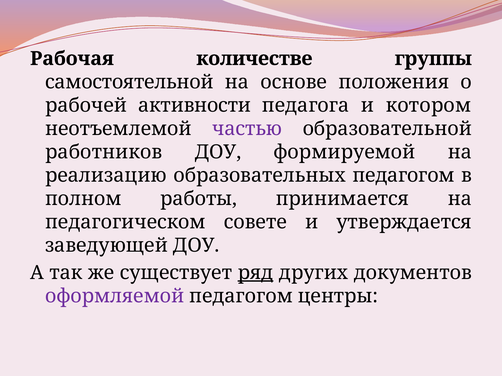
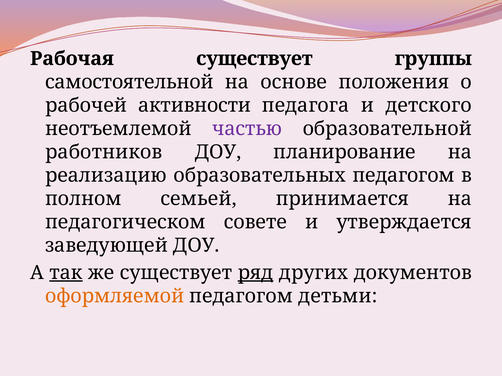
Рабочая количестве: количестве -> существует (254, 59)
котором: котором -> детского (429, 105)
формируемой: формируемой -> планирование (345, 152)
работы: работы -> семьей (199, 199)
так underline: none -> present (66, 273)
оформляемой colour: purple -> orange (115, 296)
центры: центры -> детьми (338, 296)
